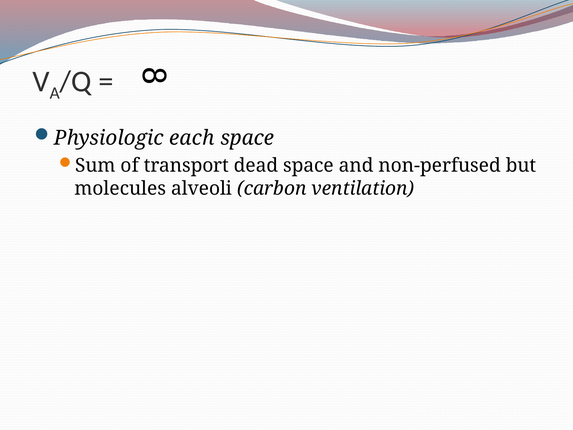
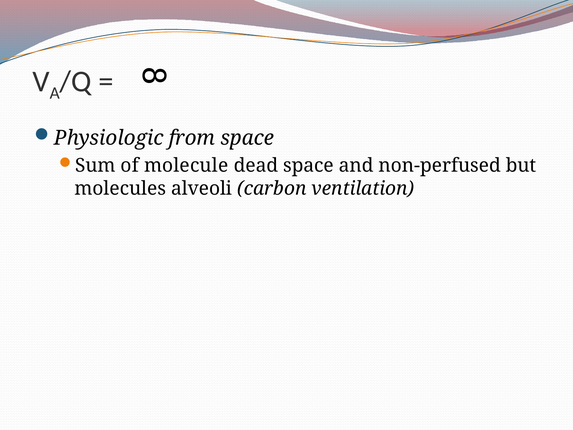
each: each -> from (192, 138)
transport: transport -> molecule (186, 166)
